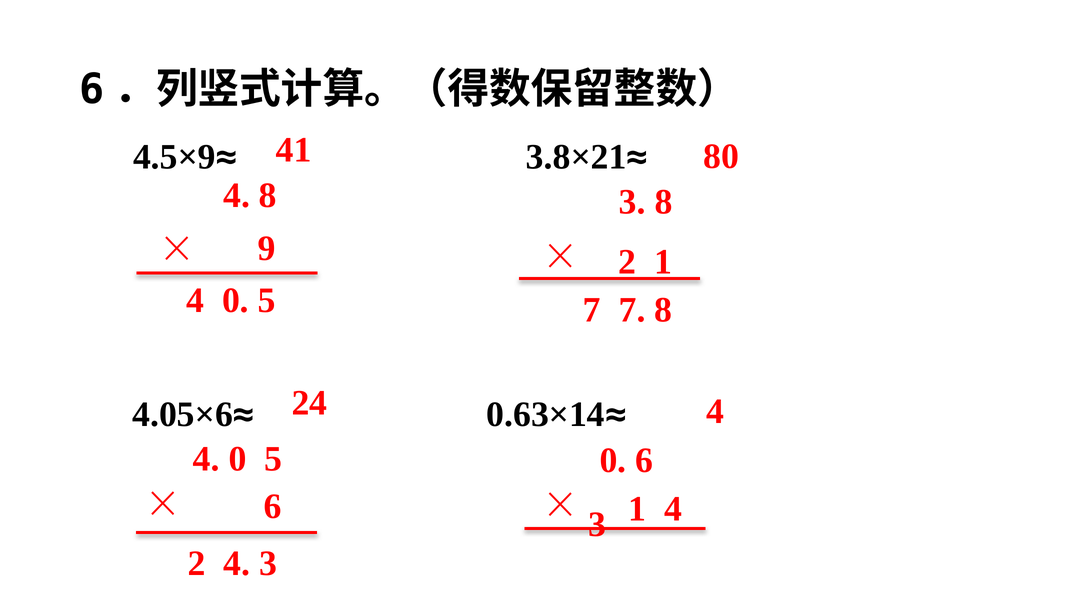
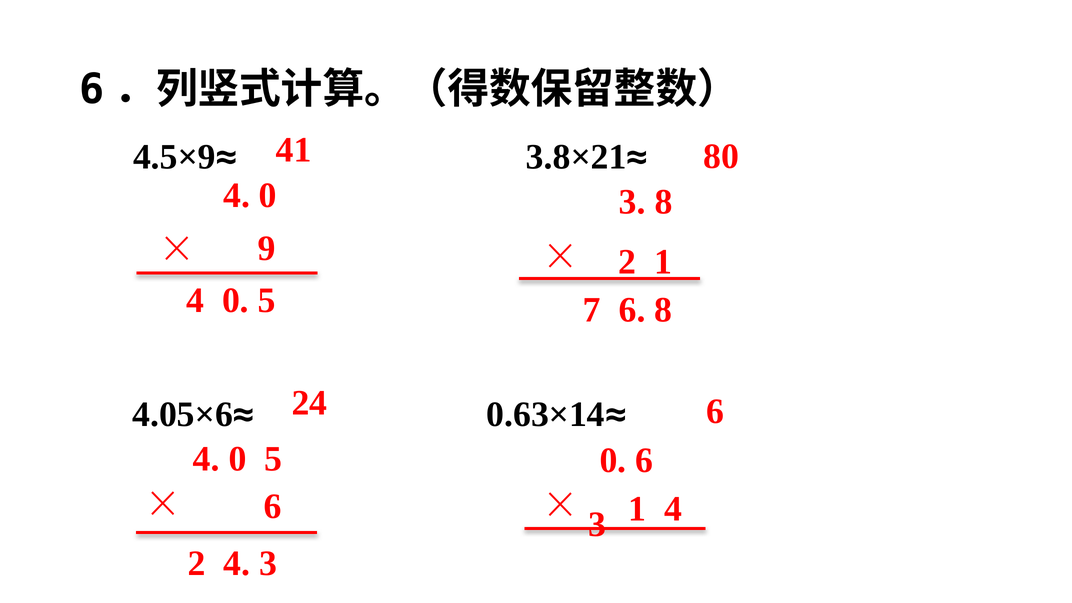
8: 8 -> 0 (268, 196)
7 7: 7 -> 6 (632, 310)
24 4: 4 -> 6 (715, 411)
